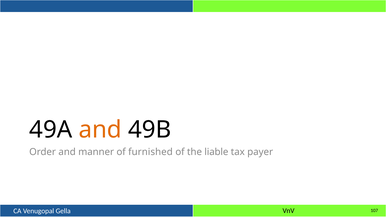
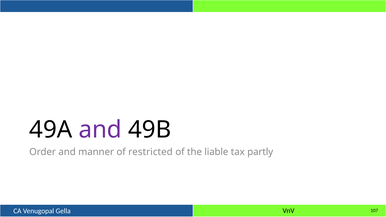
and colour: orange -> purple (100, 130)
furnished: furnished -> restricted (150, 152)
payer: payer -> partly (260, 152)
